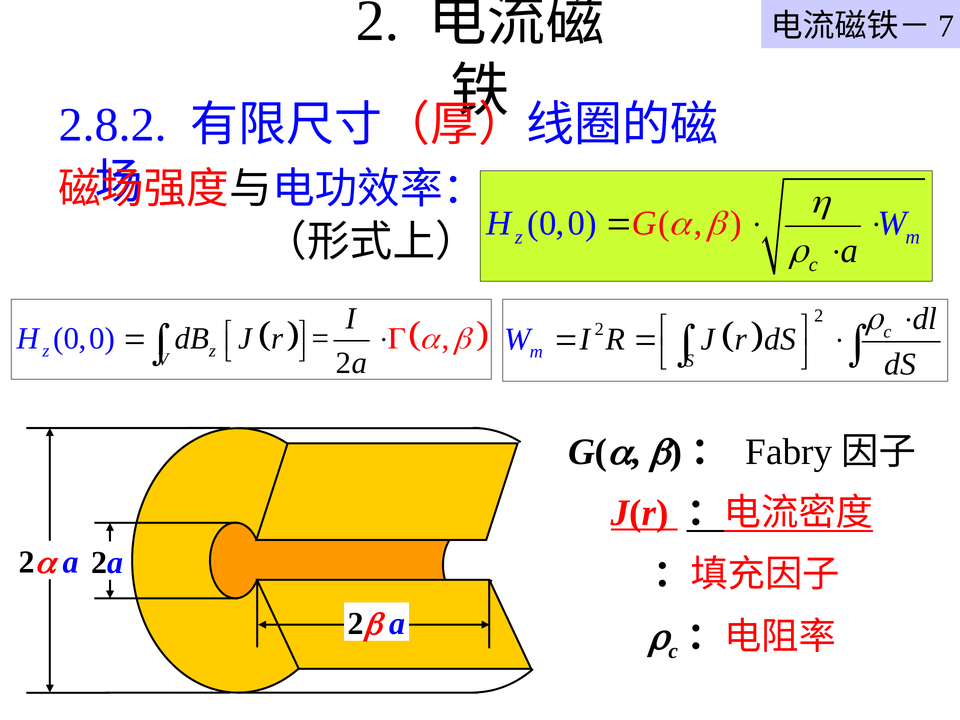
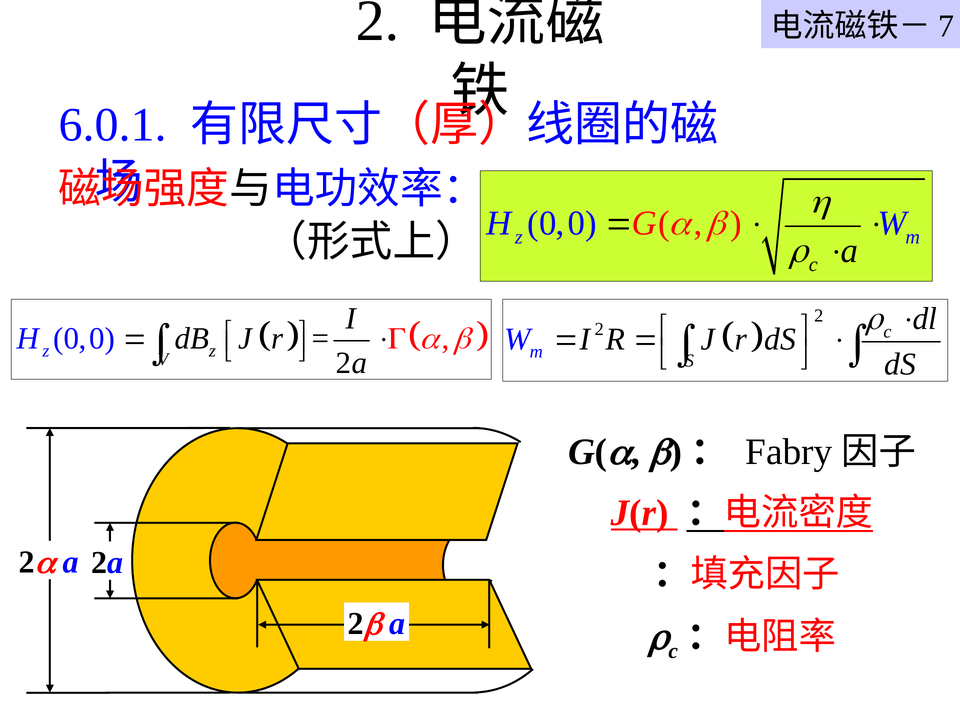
2.8.2: 2.8.2 -> 6.0.1 (113, 125)
